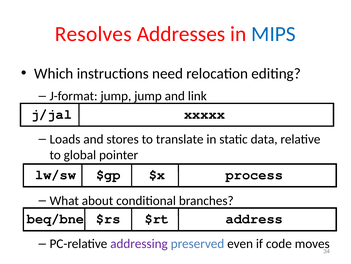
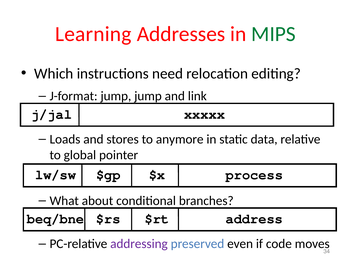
Resolves: Resolves -> Learning (93, 34)
MIPS colour: blue -> green (274, 34)
translate: translate -> anymore (180, 139)
